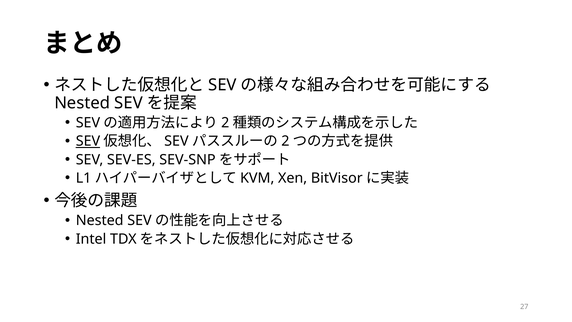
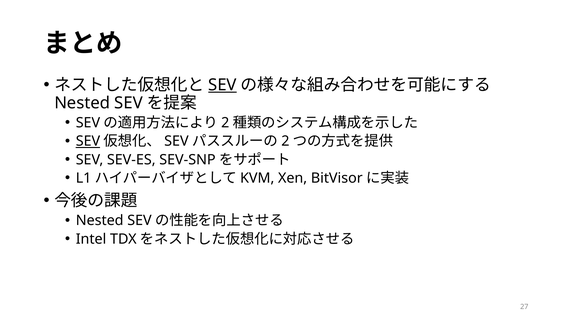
SEV underline: none -> present (222, 85)
